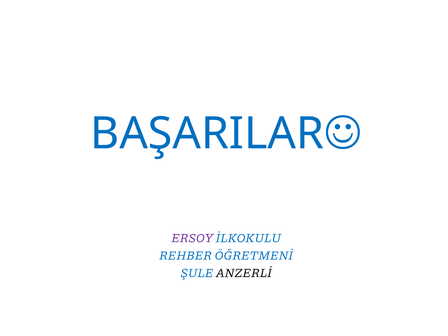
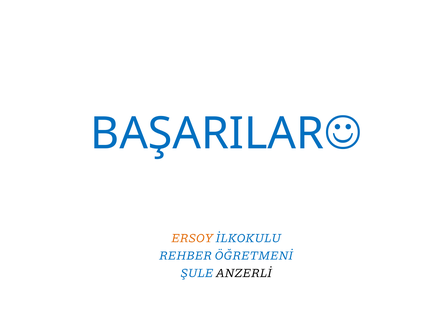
ERSOY colour: purple -> orange (192, 238)
